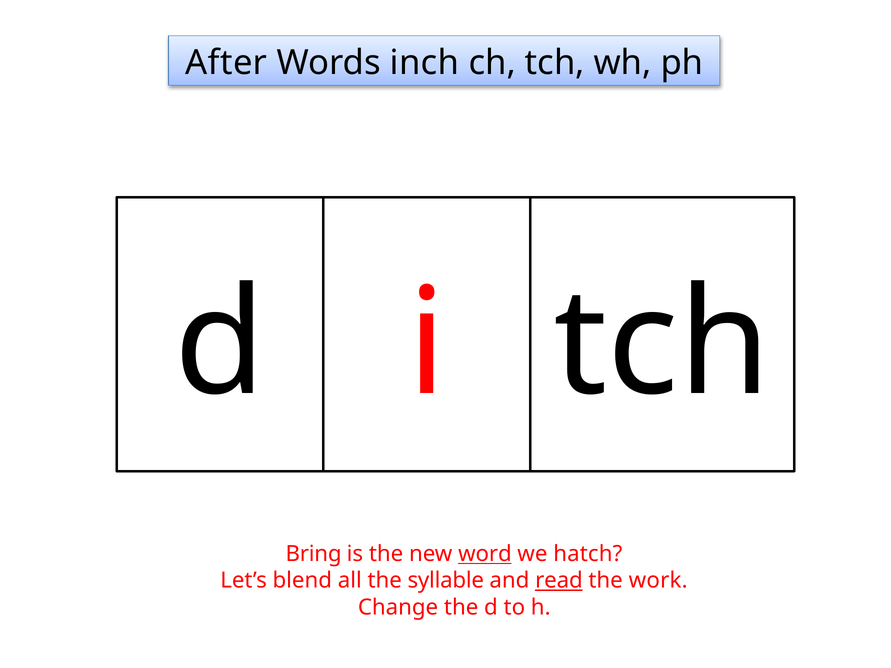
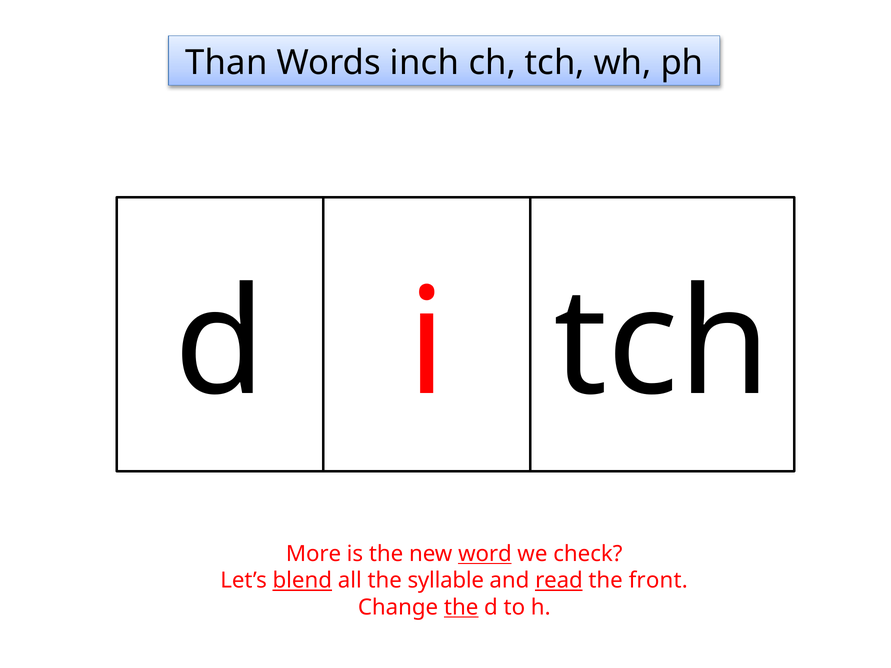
After: After -> Than (226, 63)
Bring: Bring -> More (314, 554)
hatch: hatch -> check (588, 554)
blend underline: none -> present (302, 581)
work: work -> front (658, 581)
the underline: none -> present (461, 608)
